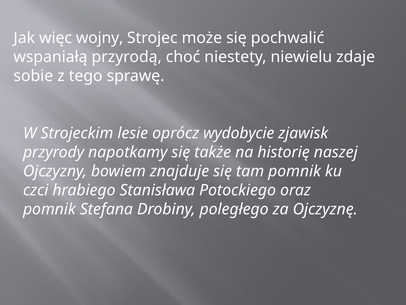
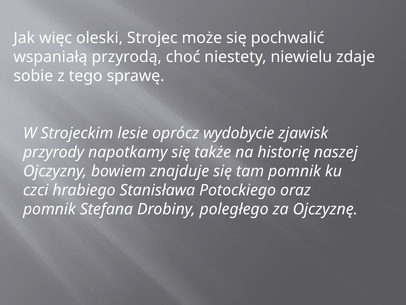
wojny: wojny -> oleski (100, 38)
